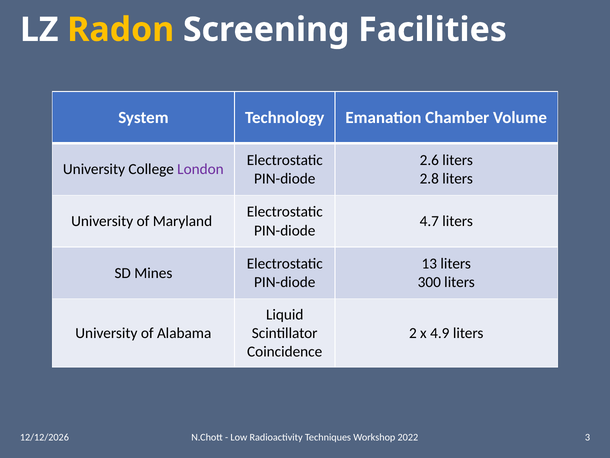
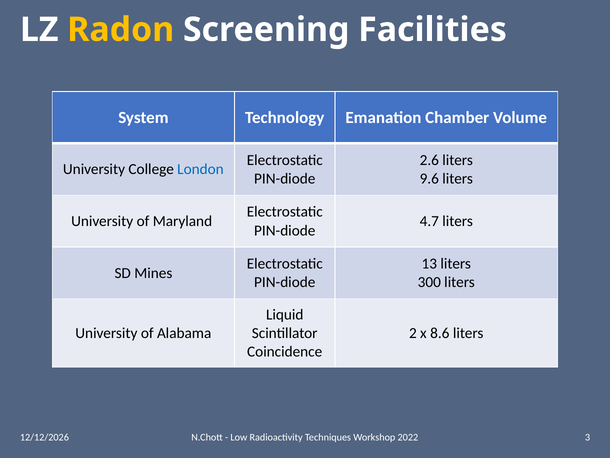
London colour: purple -> blue (200, 169)
2.8: 2.8 -> 9.6 (429, 179)
4.9: 4.9 -> 8.6 (440, 333)
